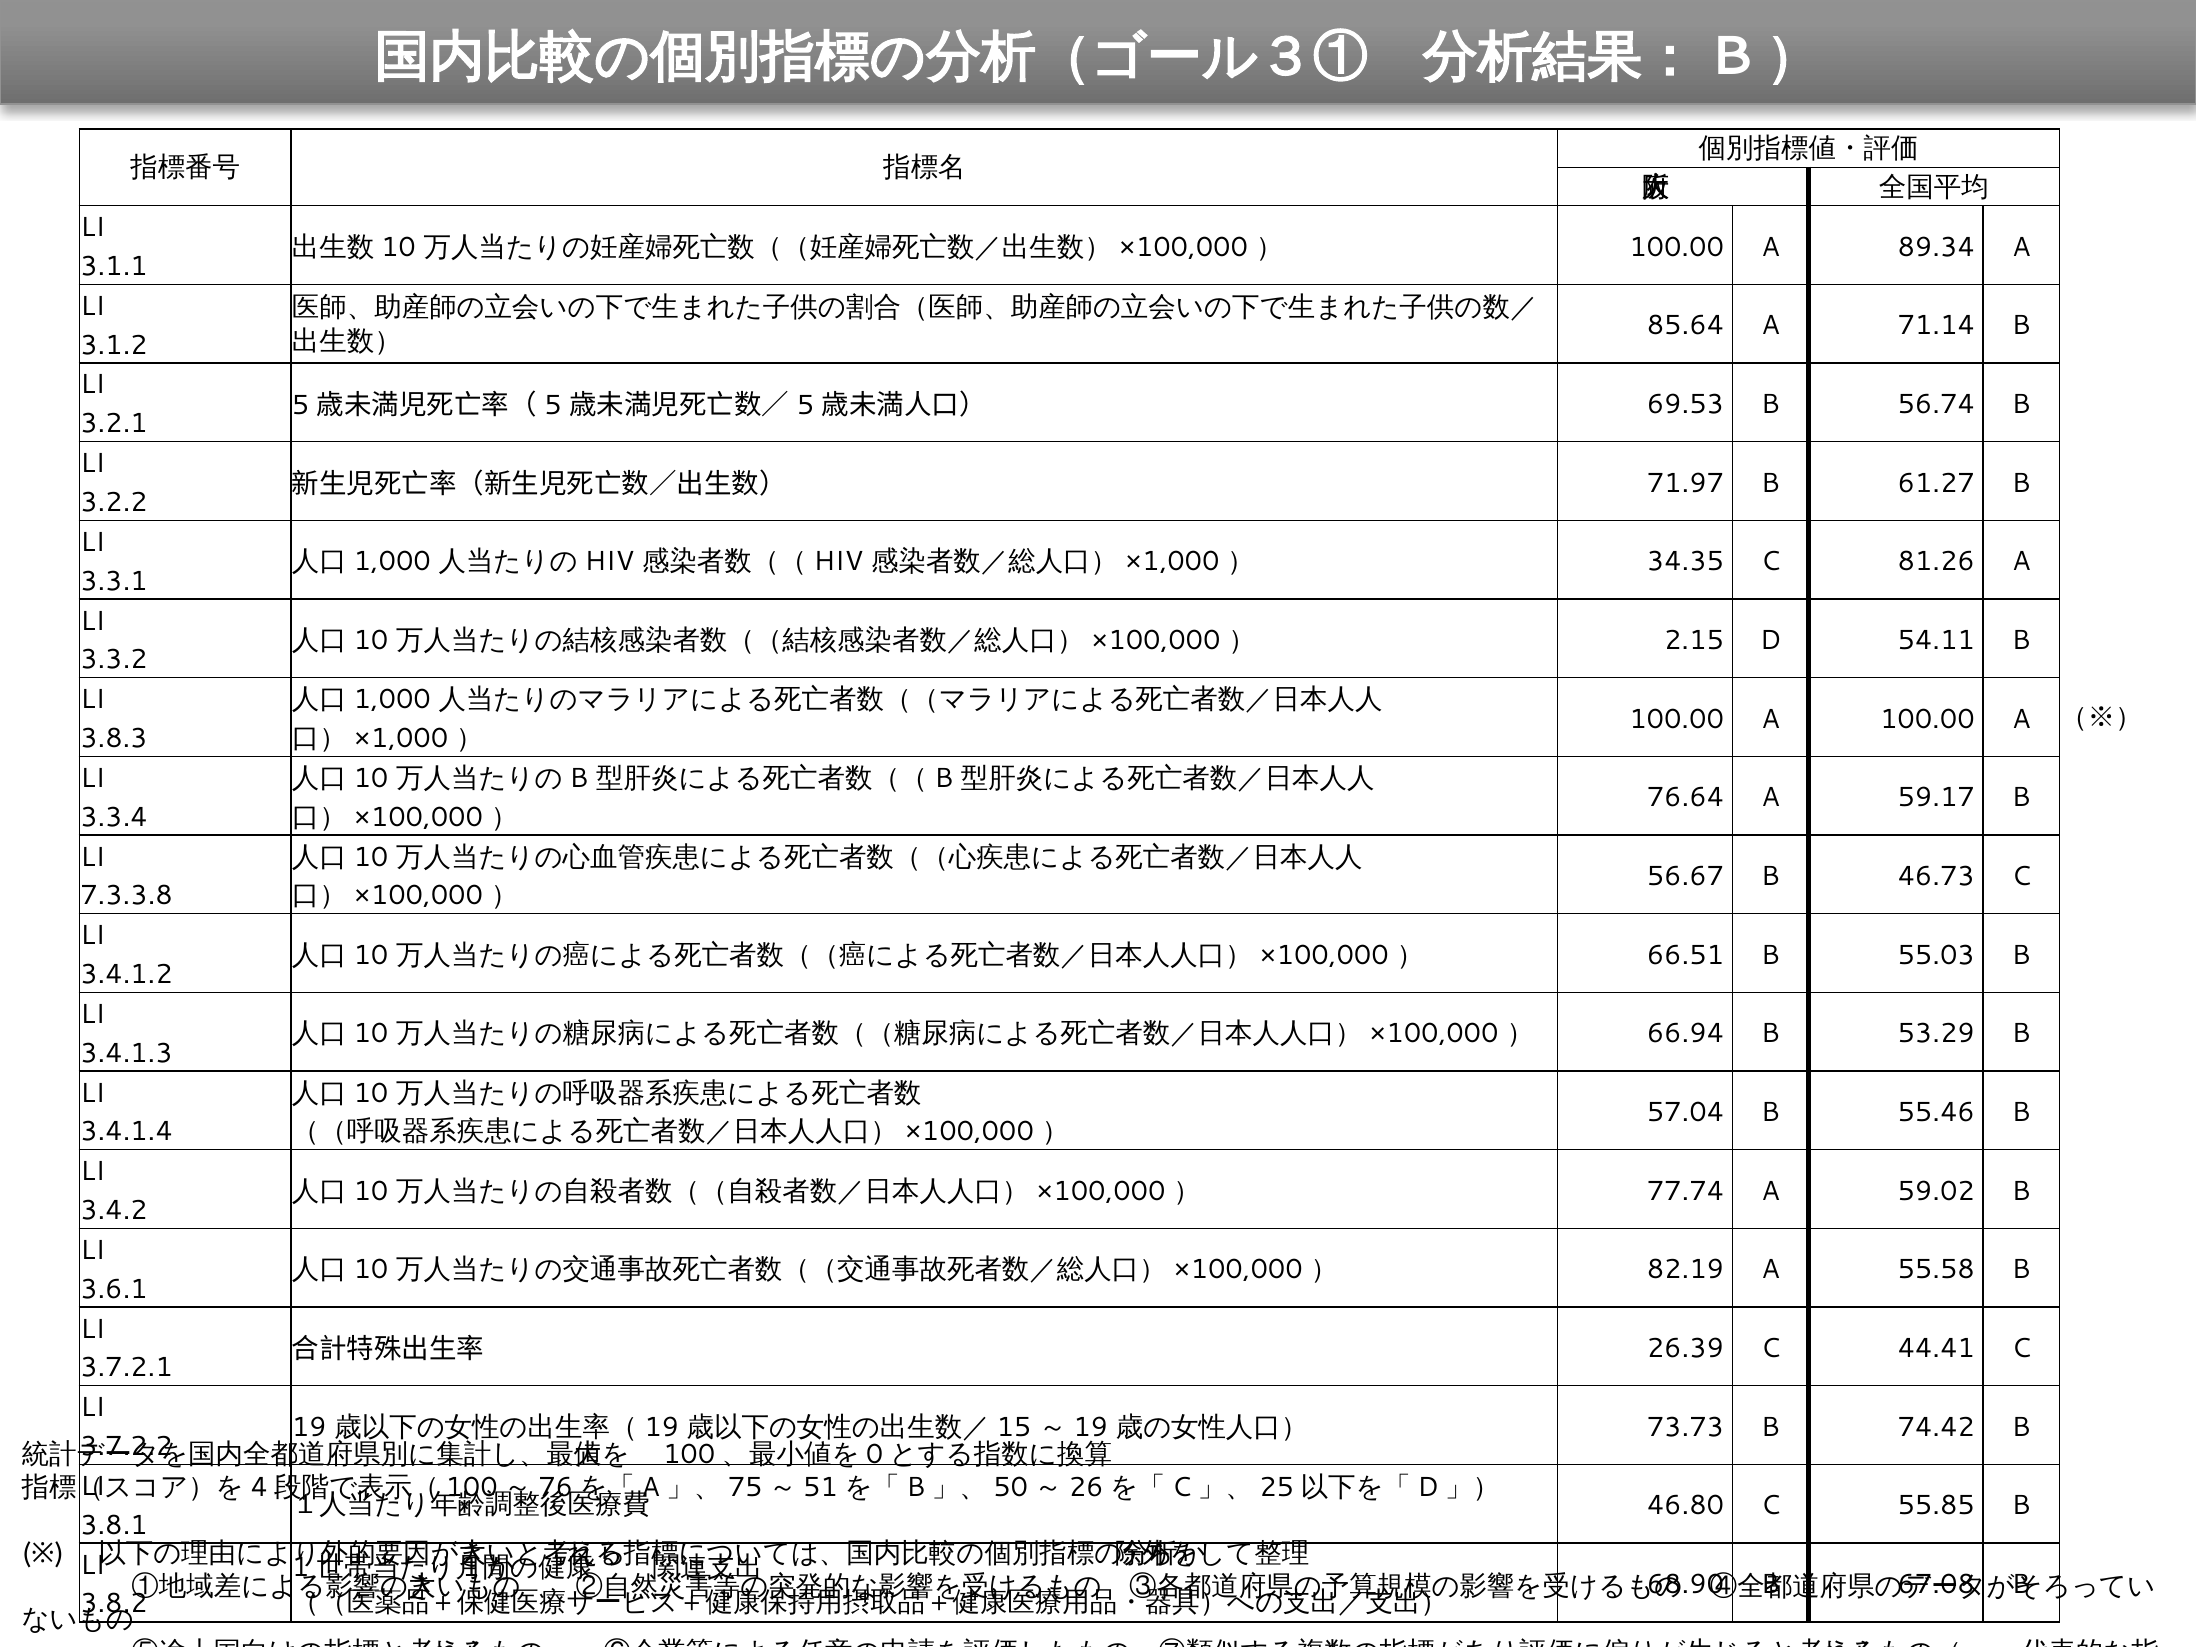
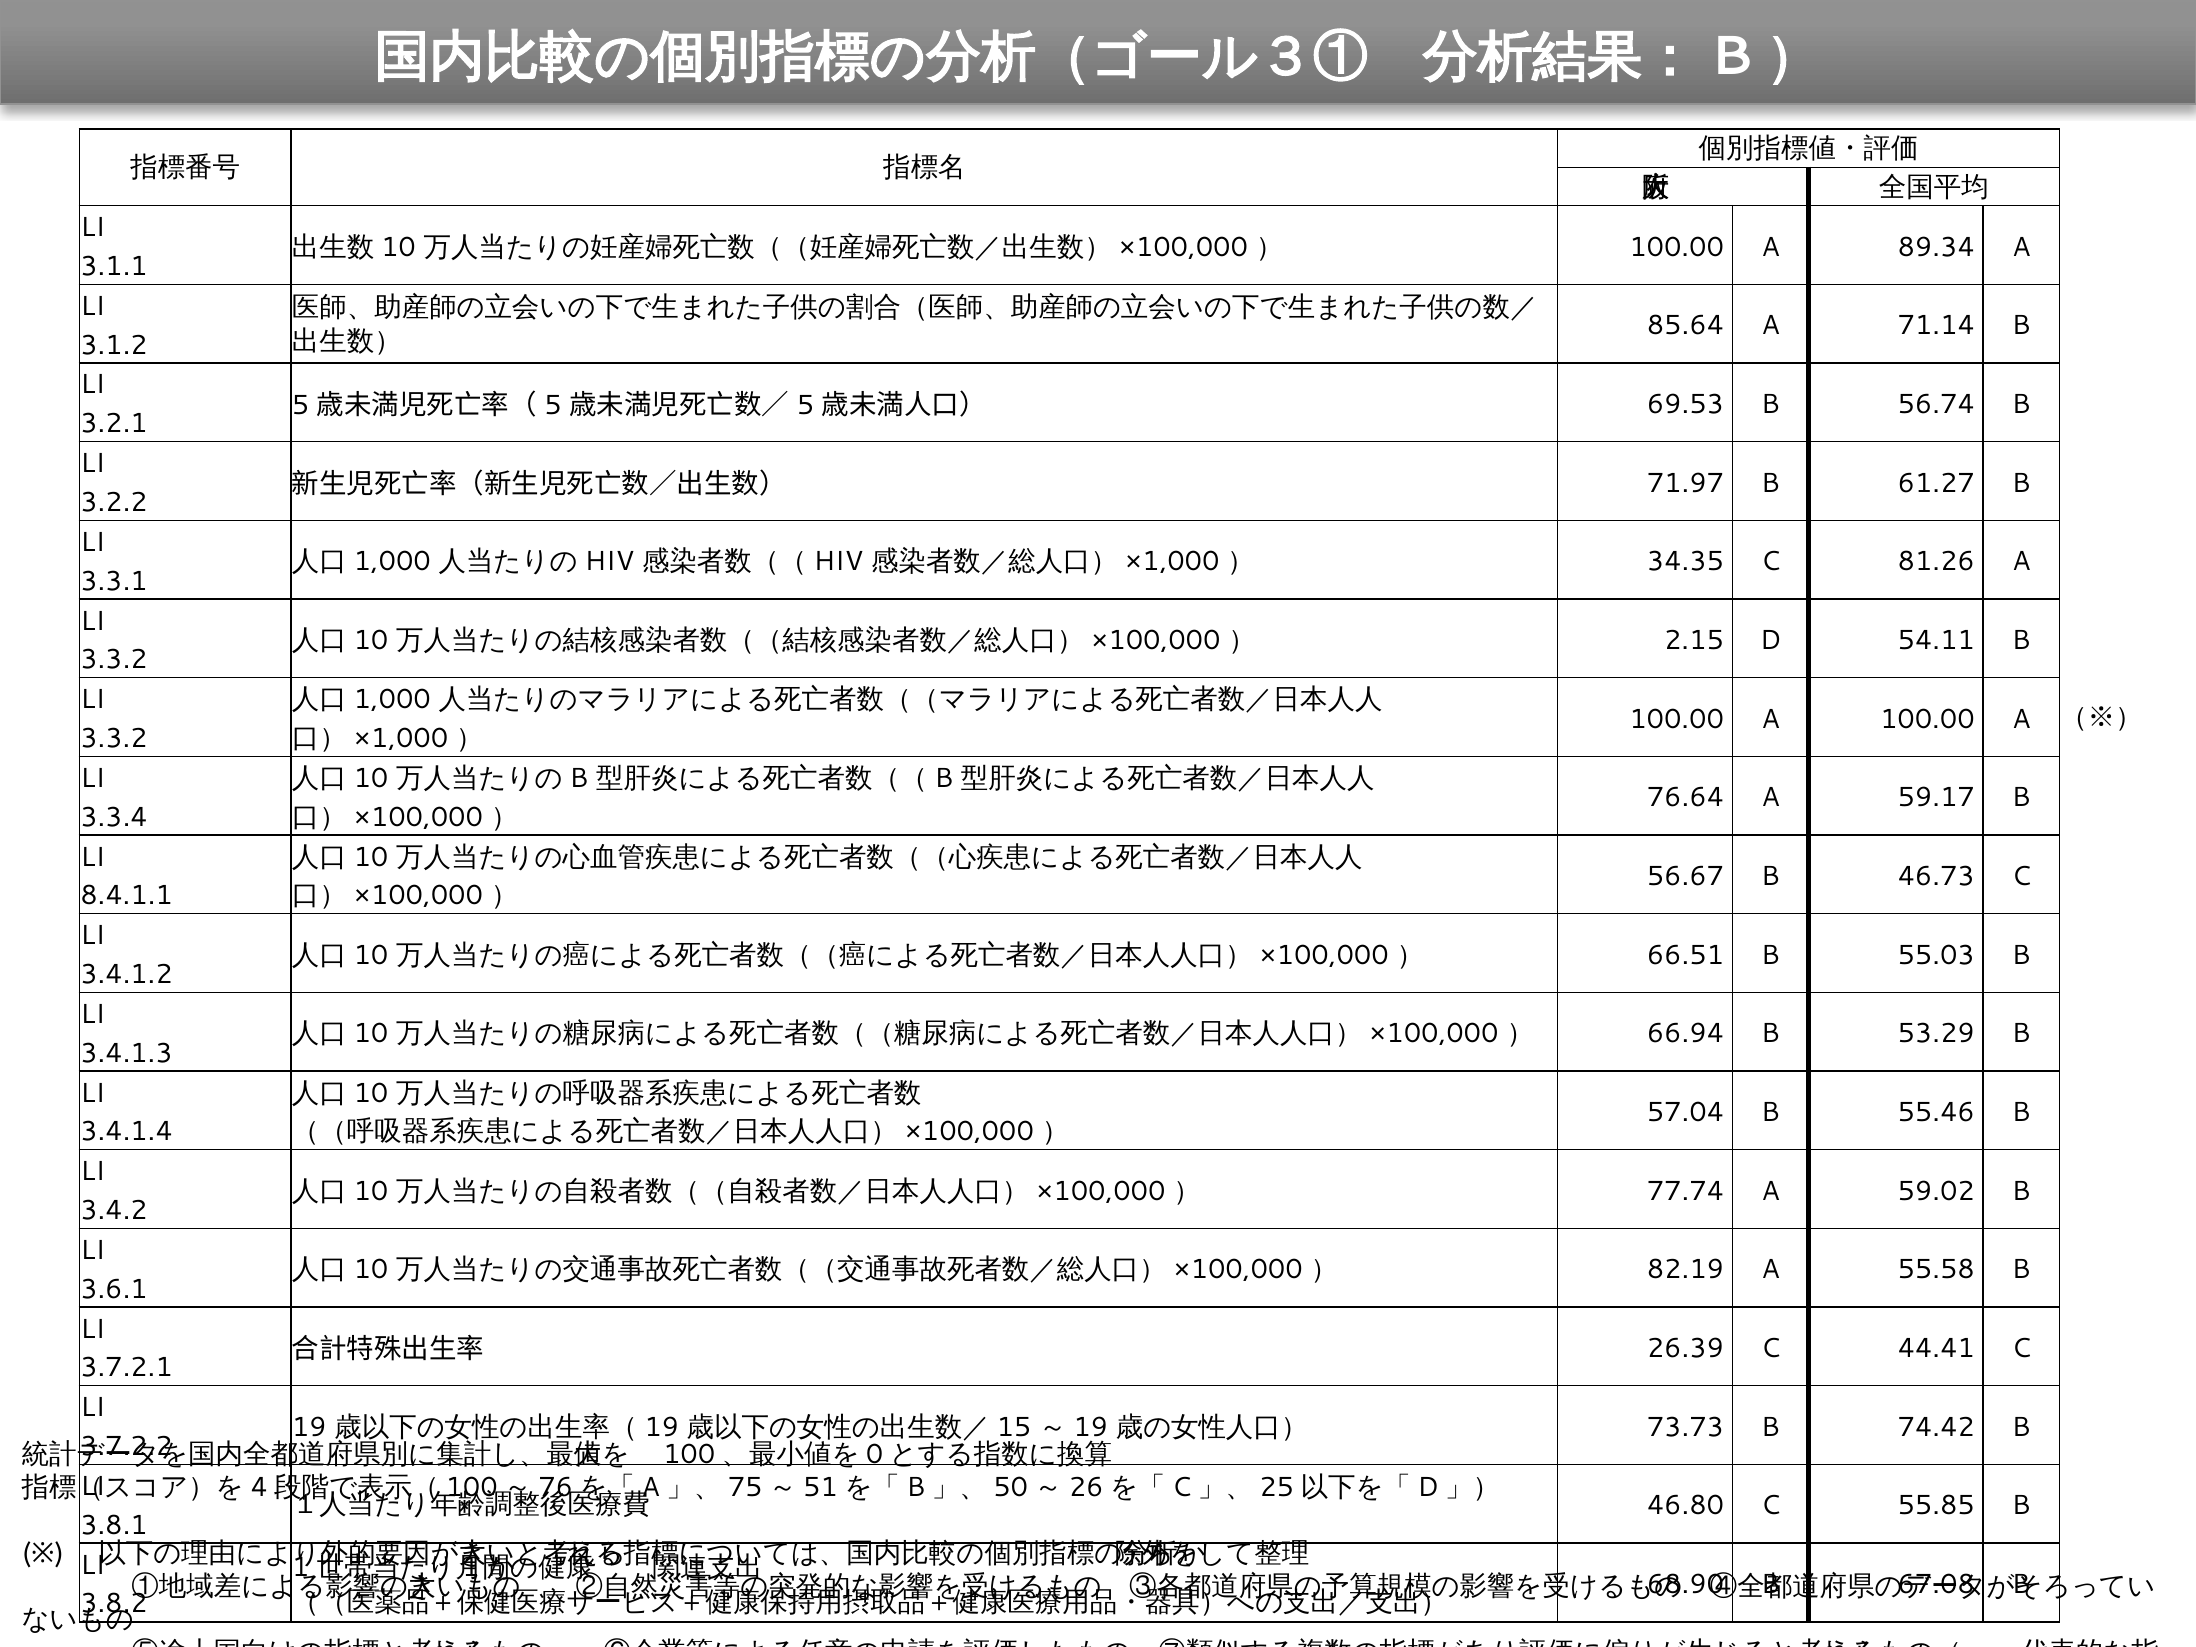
3.8.3: 3.8.3 -> 3.3.2 (114, 738)
7.3.3.8: 7.3.3.8 -> 8.4.1.1 (127, 896)
